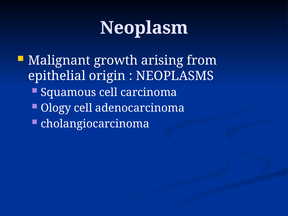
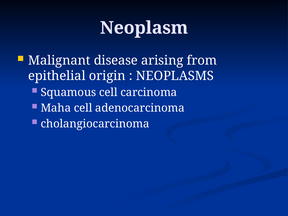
growth: growth -> disease (116, 60)
Ology: Ology -> Maha (56, 108)
